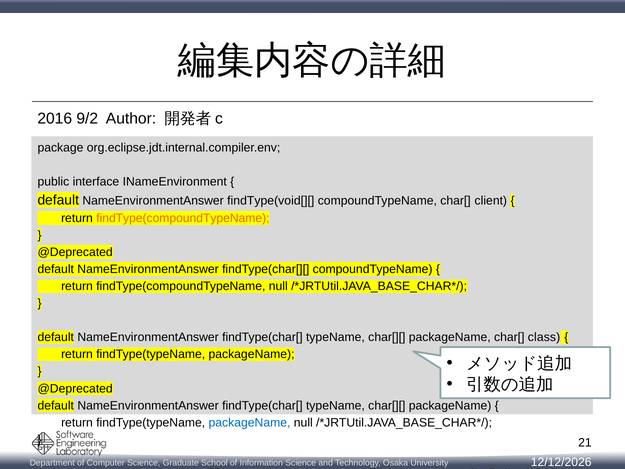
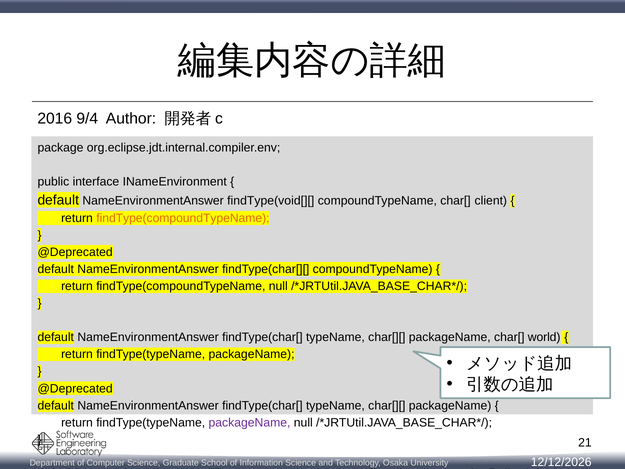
9/2: 9/2 -> 9/4 (87, 118)
class: class -> world (544, 337)
packageName colour: blue -> purple (250, 422)
